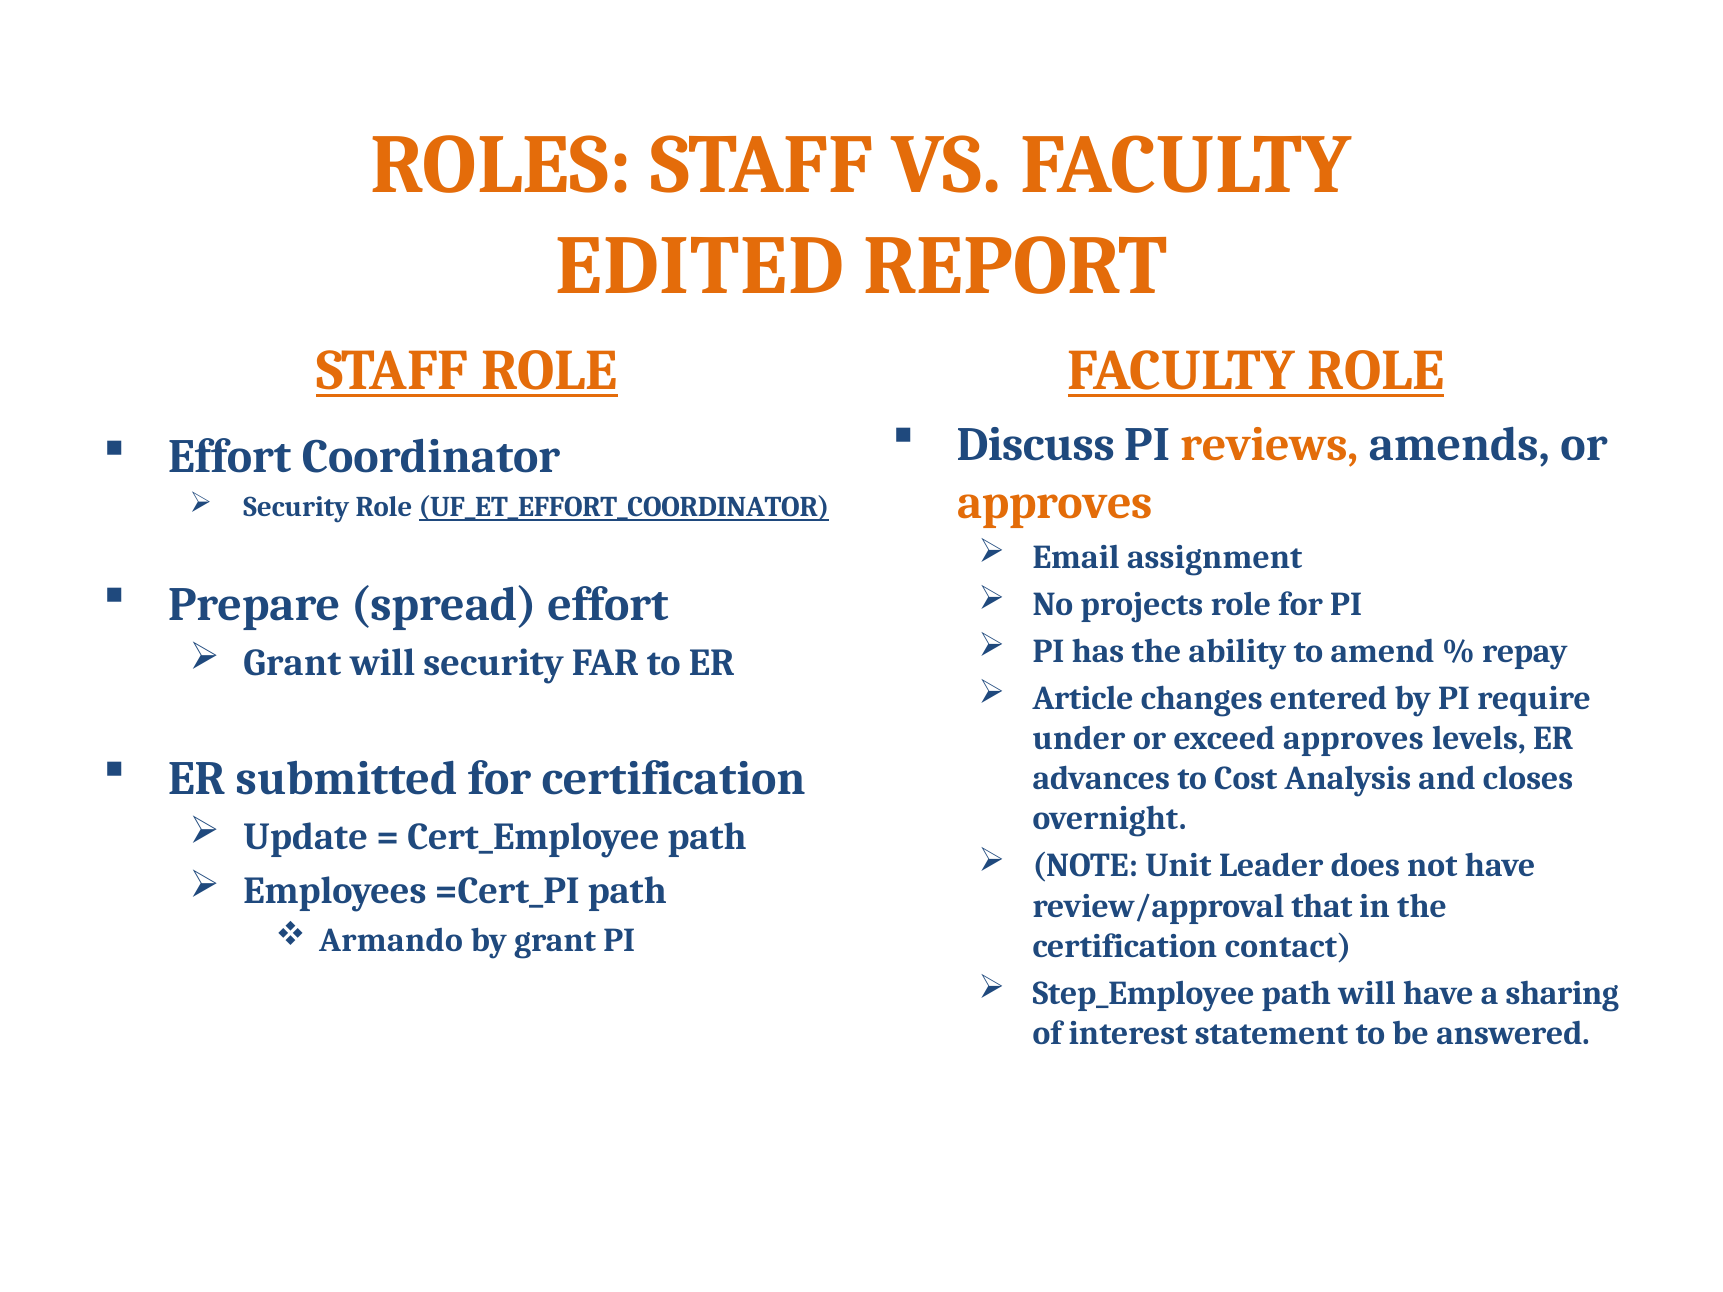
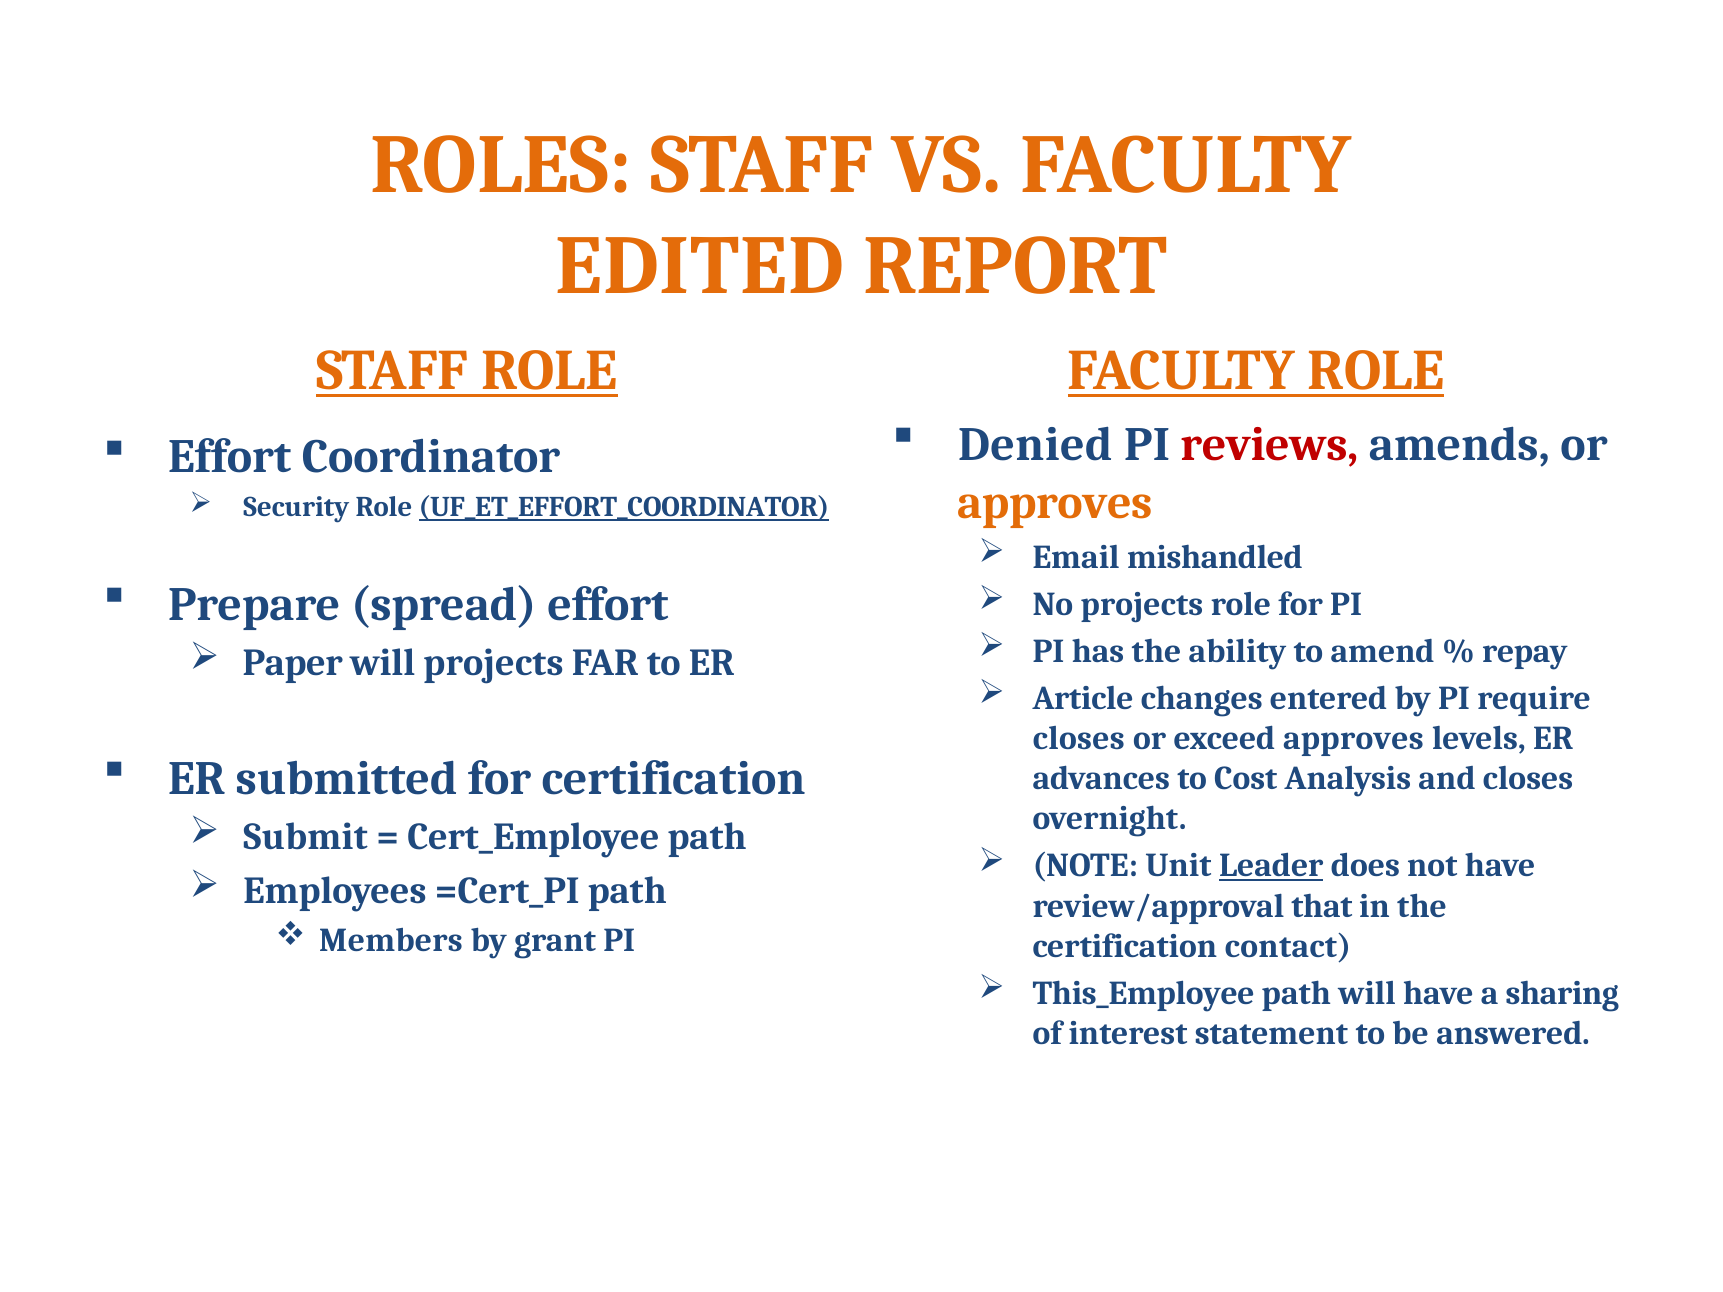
Discuss: Discuss -> Denied (1035, 445)
reviews colour: orange -> red (1269, 445)
assignment: assignment -> mishandled (1215, 557)
Grant: Grant -> Paper (293, 663)
will security: security -> projects (494, 663)
under: under -> closes (1079, 738)
Update: Update -> Submit (306, 837)
Leader underline: none -> present (1271, 866)
Armando: Armando -> Members (391, 940)
Step_Employee: Step_Employee -> This_Employee (1144, 994)
